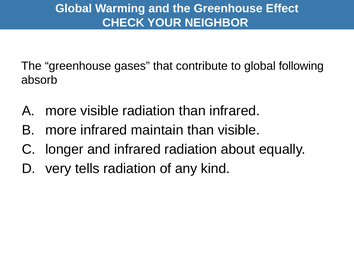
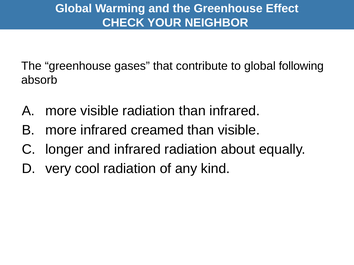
maintain: maintain -> creamed (157, 130)
tells: tells -> cool (87, 169)
